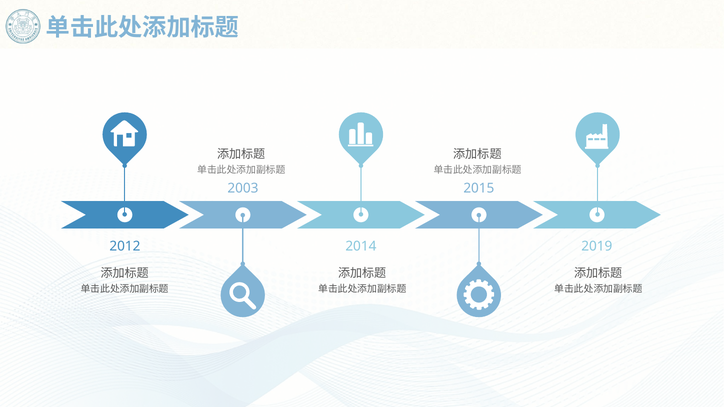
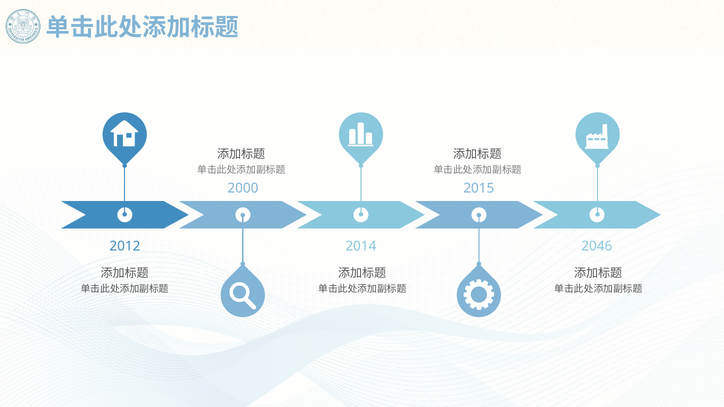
2003: 2003 -> 2000 (243, 189)
2019: 2019 -> 2046 (597, 246)
